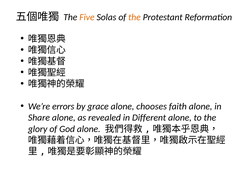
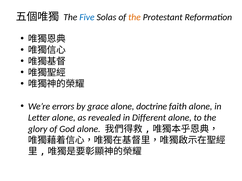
Five colour: orange -> blue (87, 17)
chooses: chooses -> doctrine (152, 107)
Share: Share -> Letter (39, 118)
